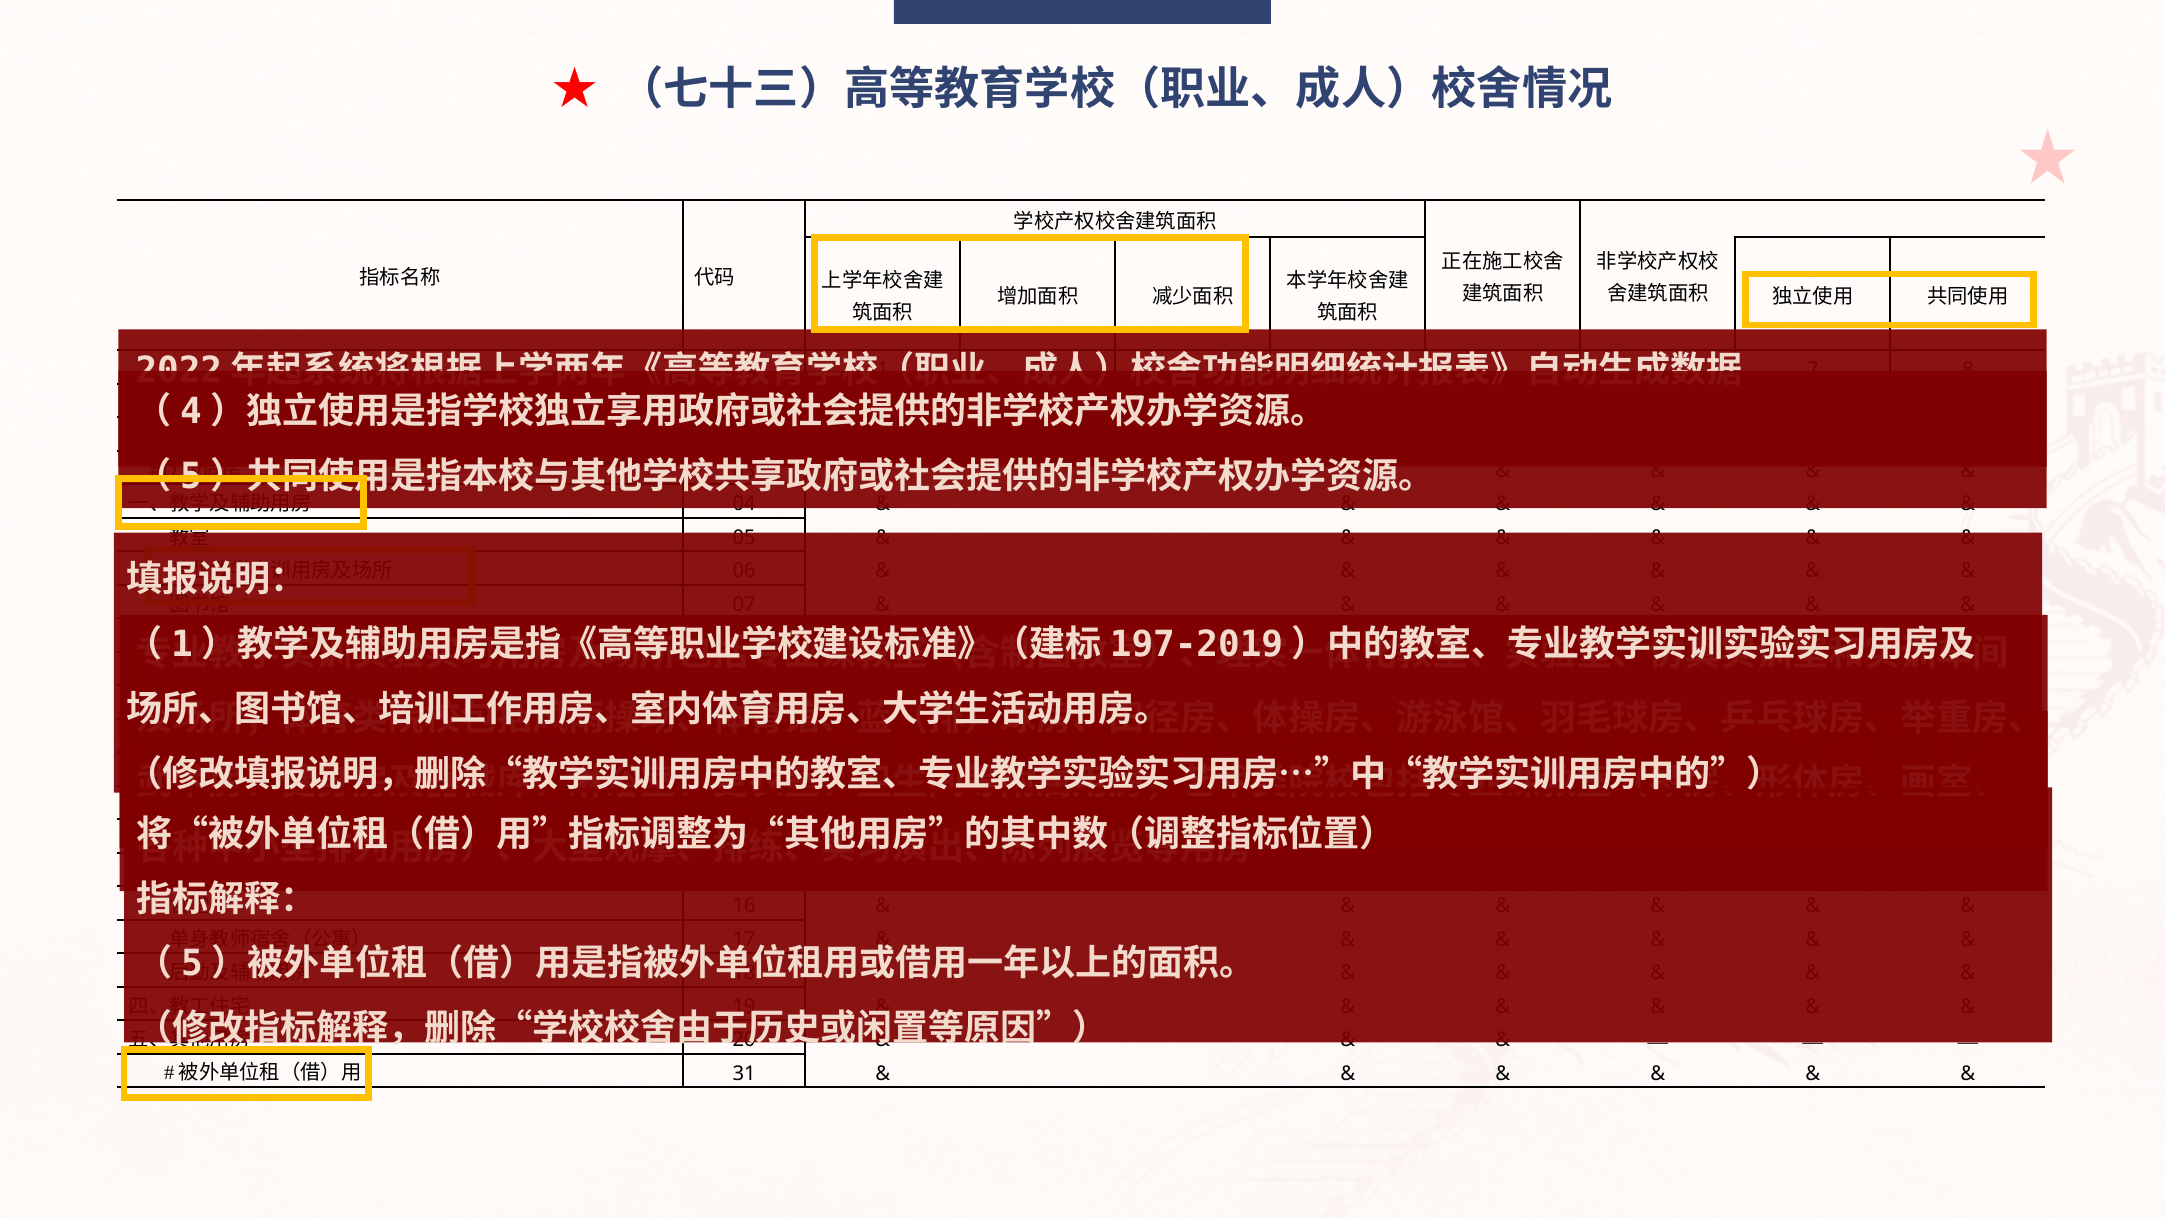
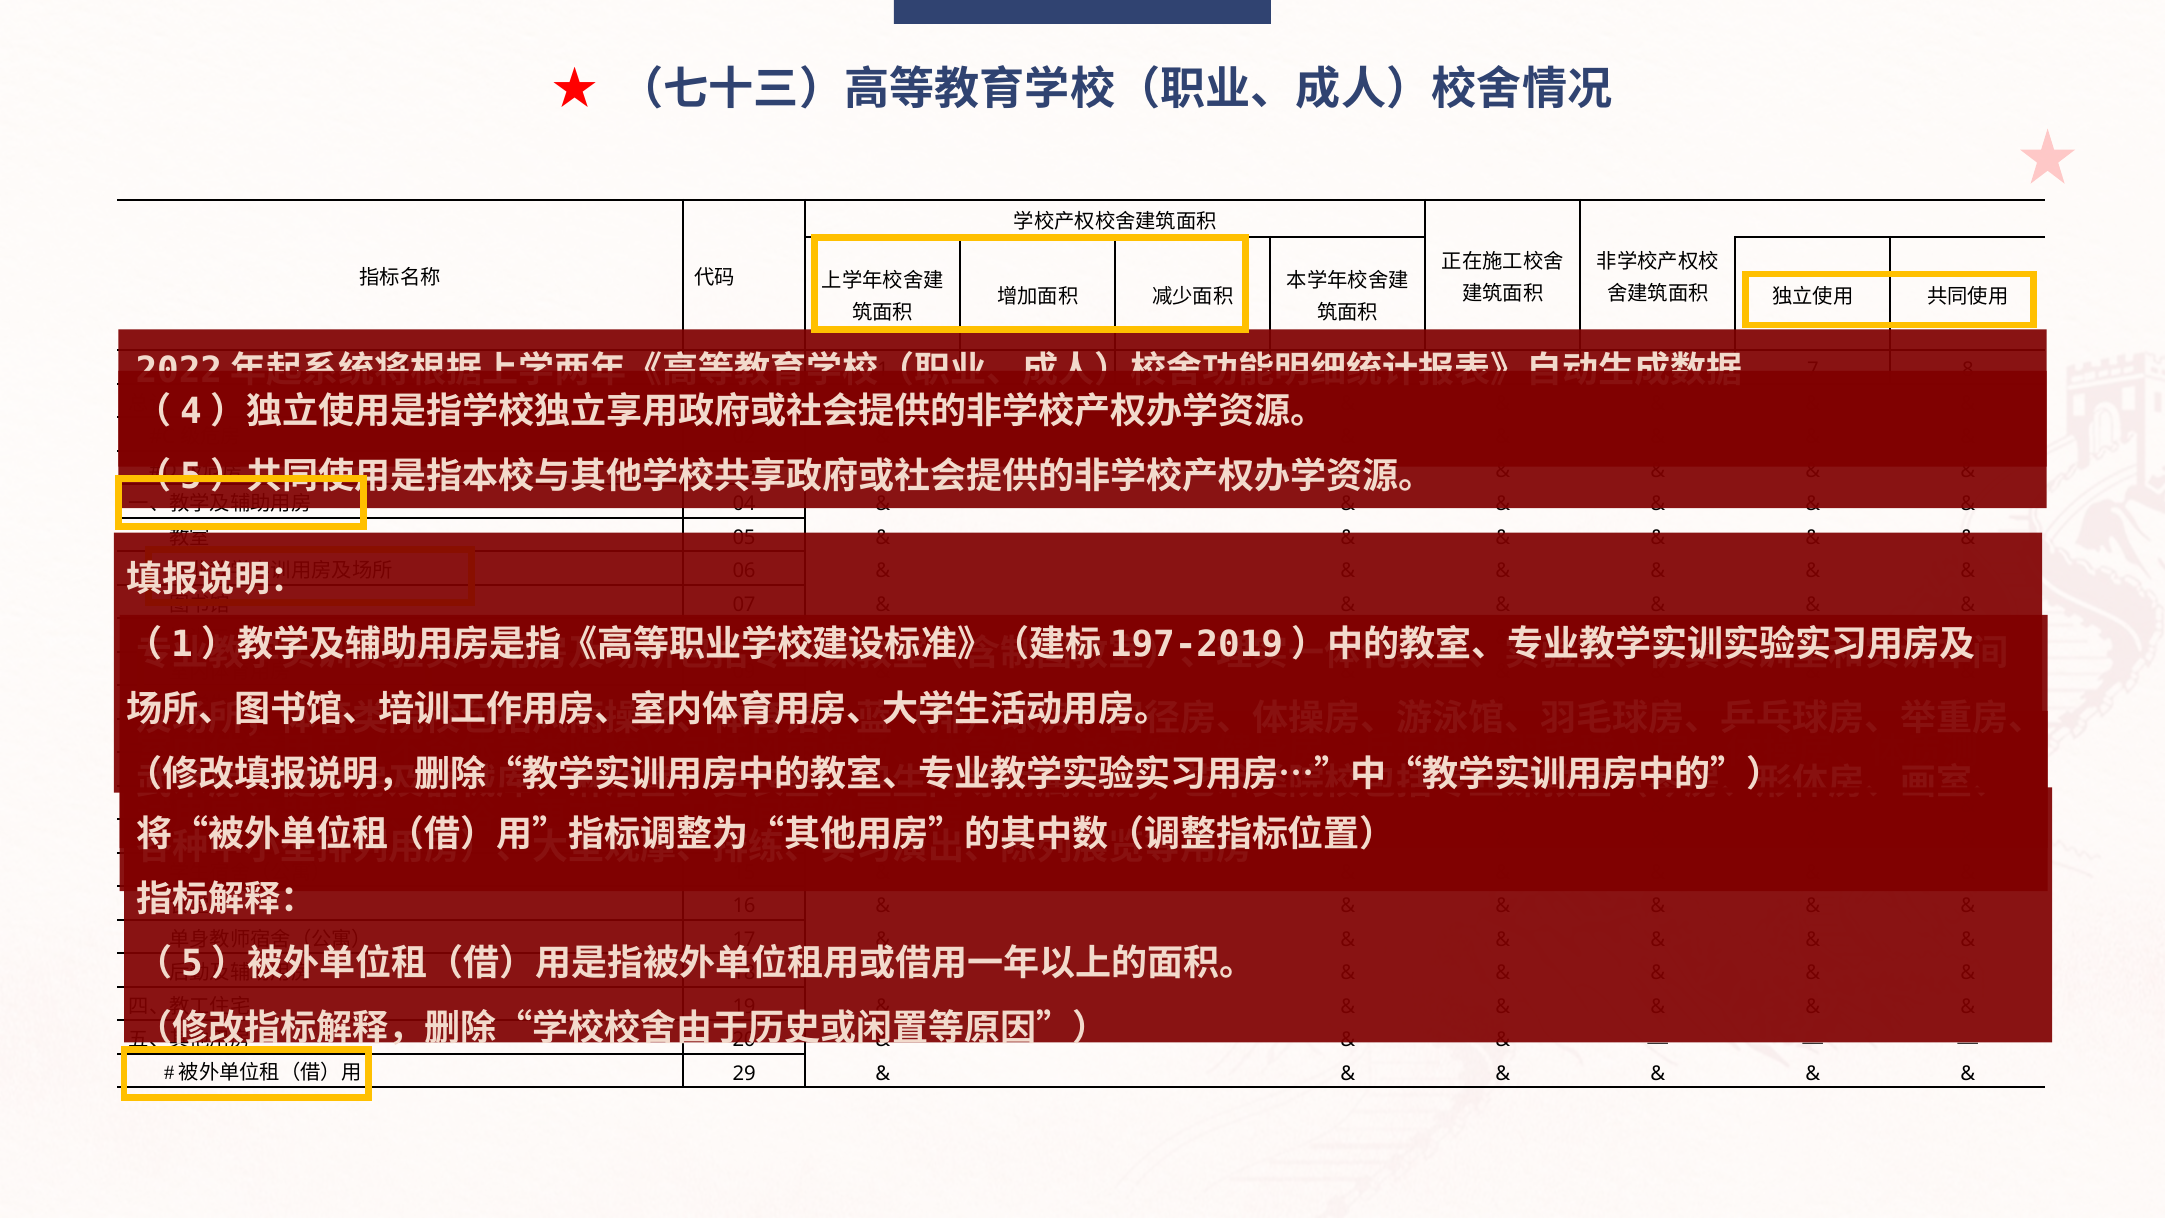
31: 31 -> 29 (744, 1073)
